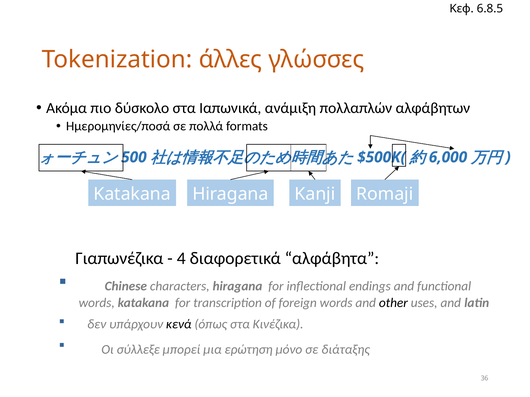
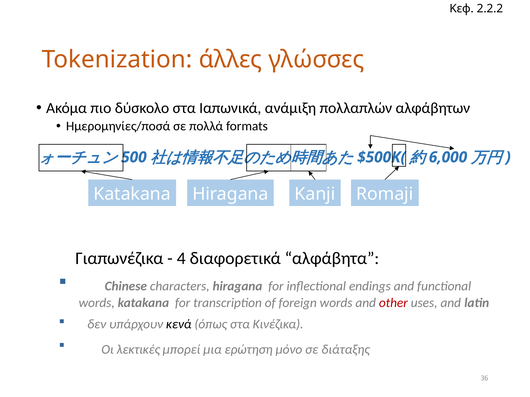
6.8.5: 6.8.5 -> 2.2.2 (490, 9)
other colour: black -> red (393, 303)
σύλλεξε: σύλλεξε -> λεκτικές (138, 350)
